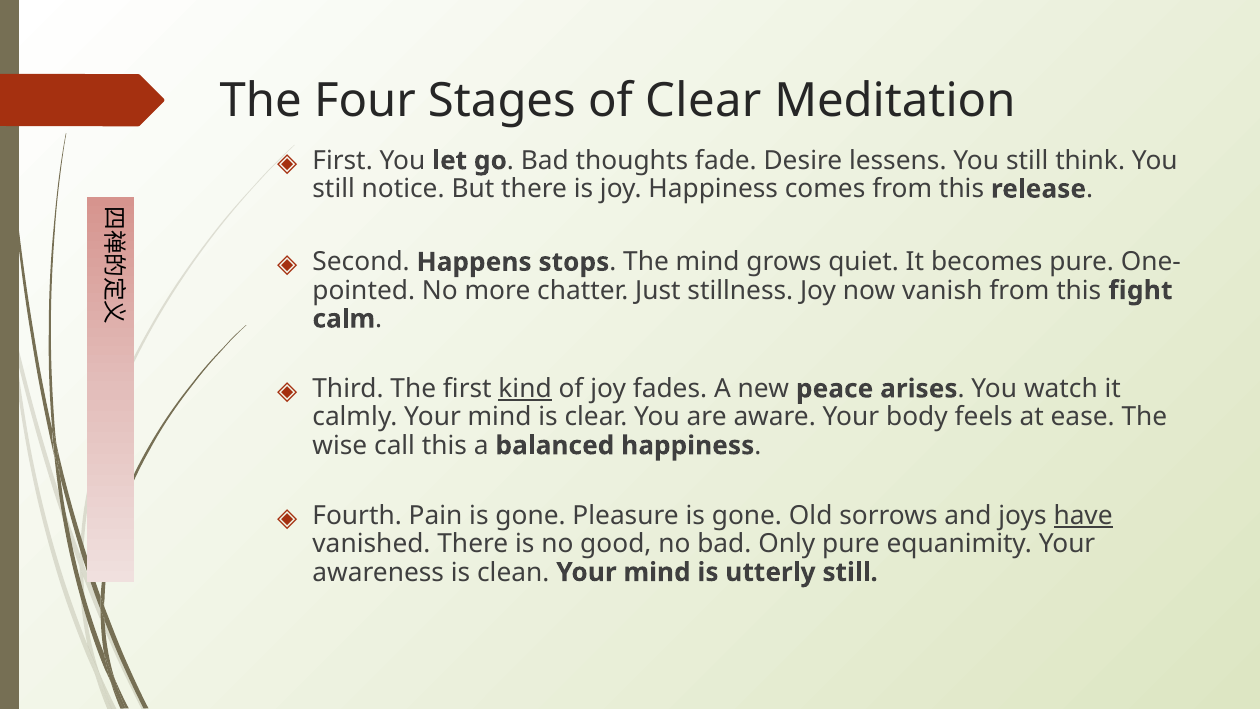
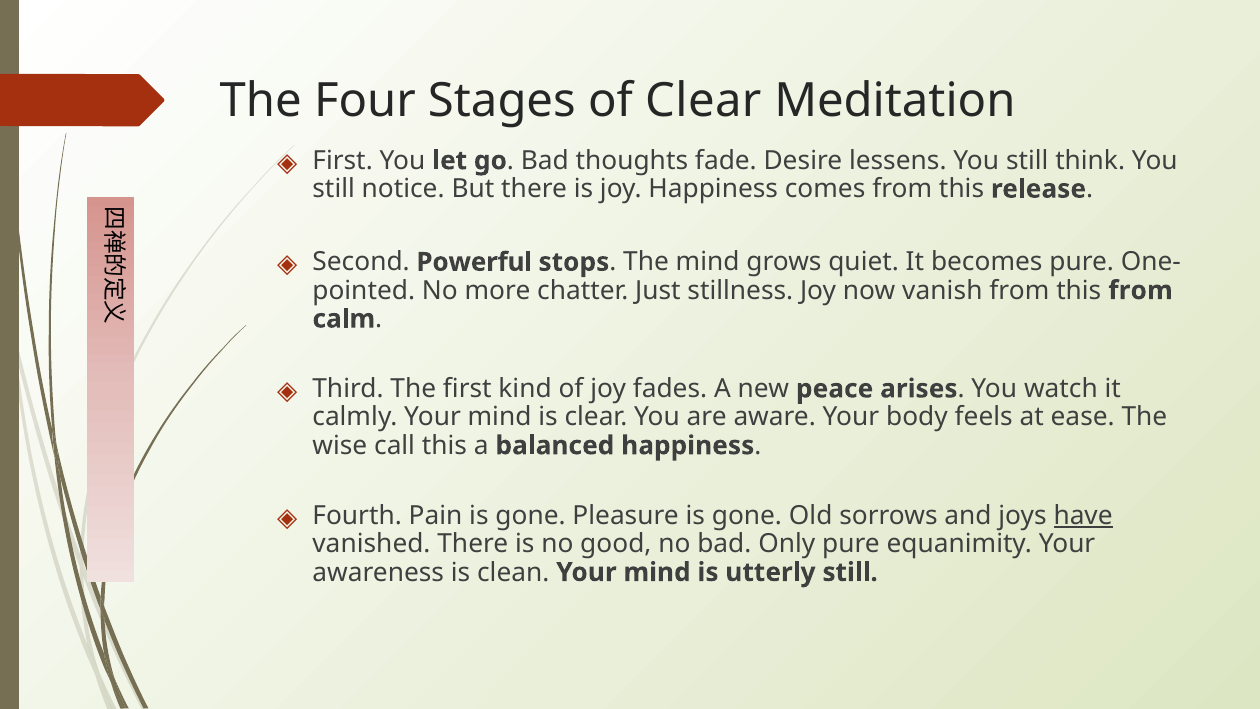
Happens: Happens -> Powerful (474, 262)
this fight: fight -> from (1141, 290)
kind underline: present -> none (525, 389)
